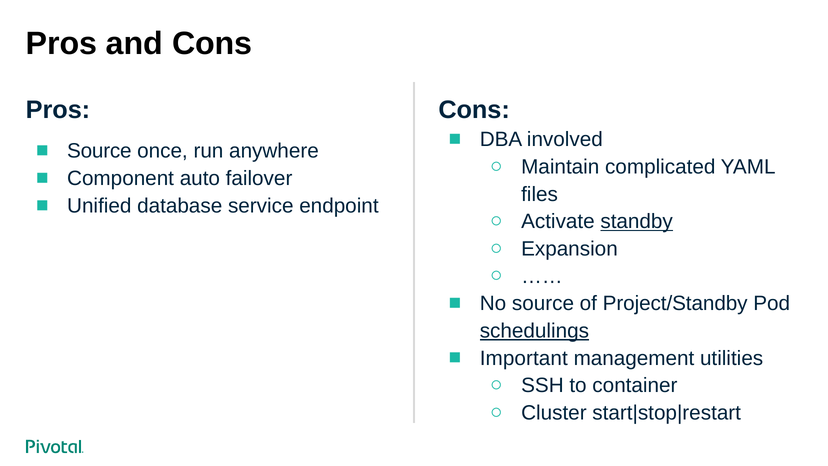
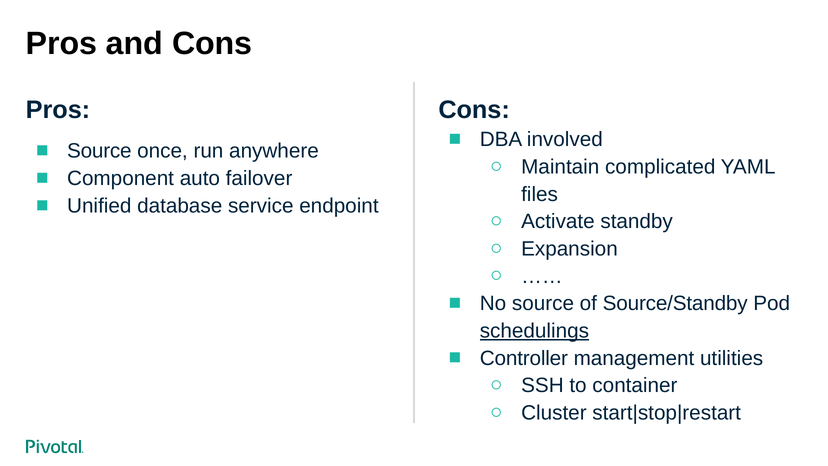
standby underline: present -> none (637, 221)
Project/Standby: Project/Standby -> Source/Standby (675, 303)
Important: Important -> Controller (524, 358)
